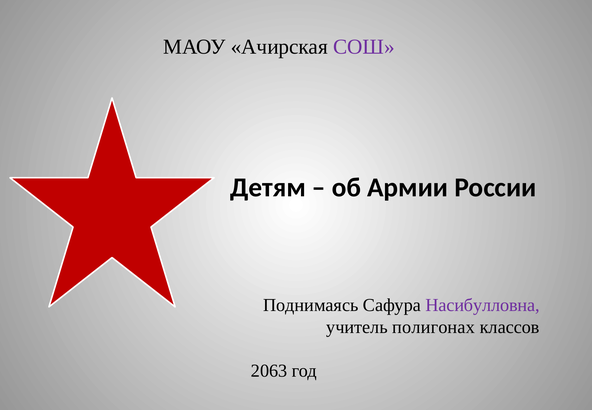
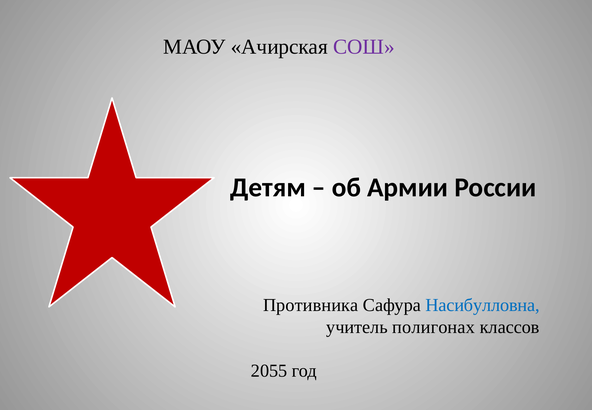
Поднимаясь: Поднимаясь -> Противника (311, 305)
Насибулловна colour: purple -> blue (483, 305)
2063: 2063 -> 2055 (269, 371)
